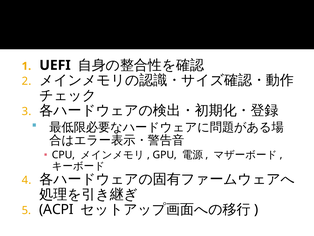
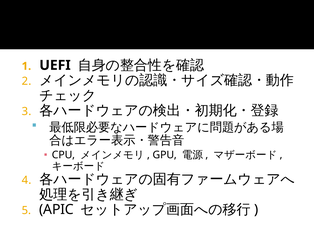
ACPI: ACPI -> APIC (56, 209)
